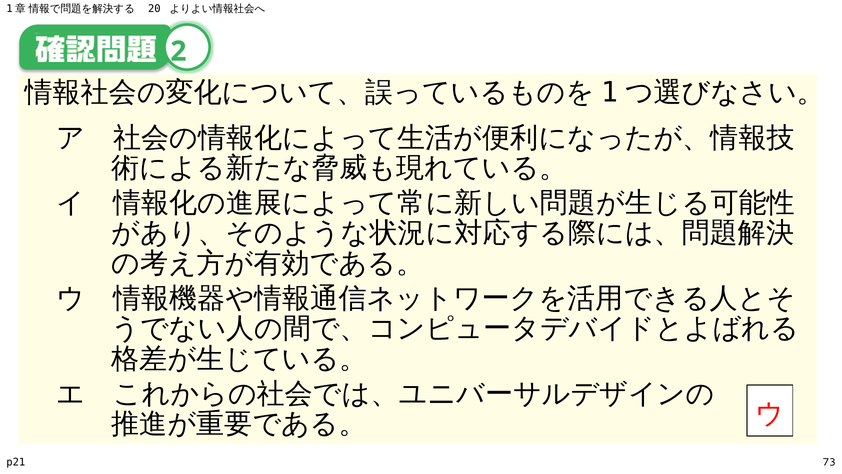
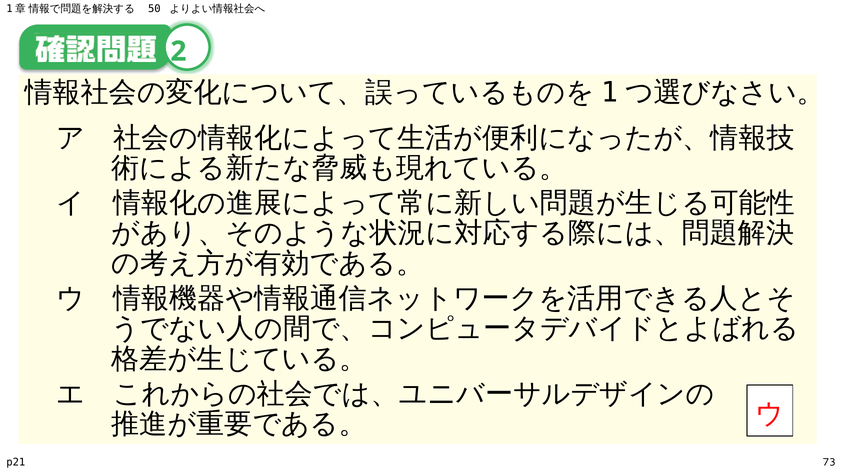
20: 20 -> 50 (154, 9)
